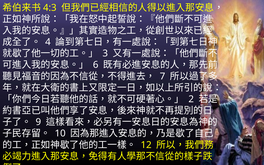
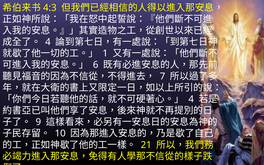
3: 3 -> 1 (105, 53)
2: 2 -> 4 (191, 99)
12: 12 -> 21 (146, 145)
